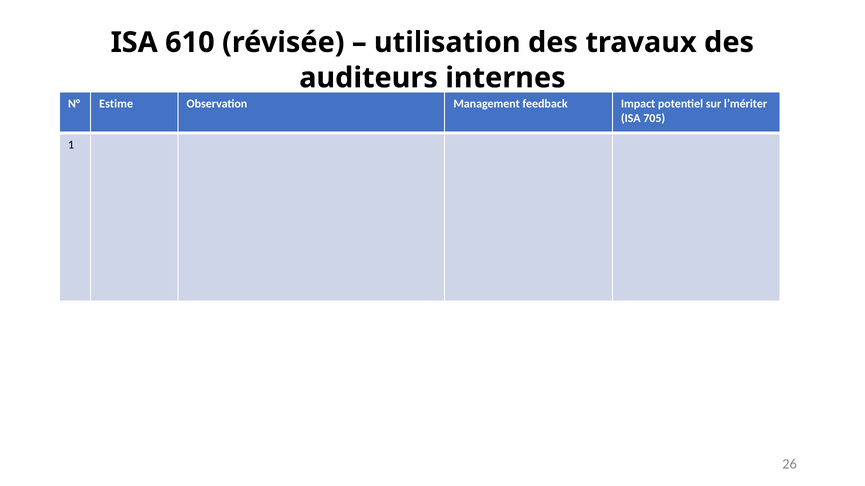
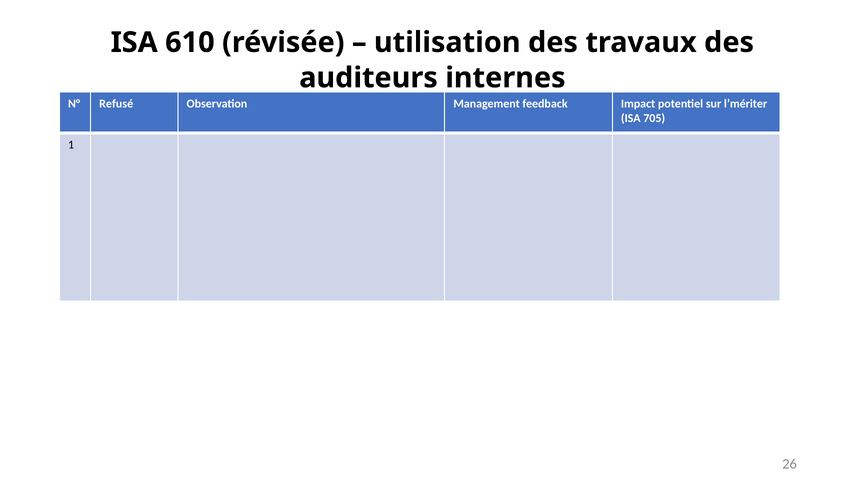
Estime: Estime -> Refusé (116, 104)
